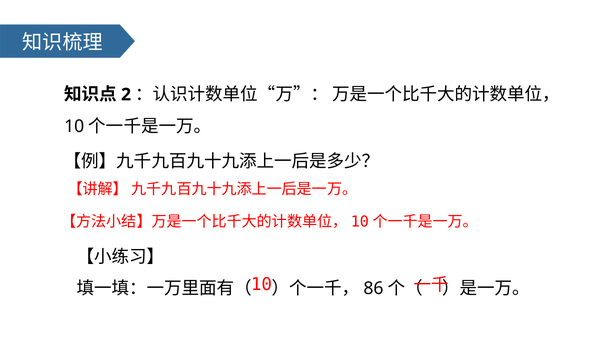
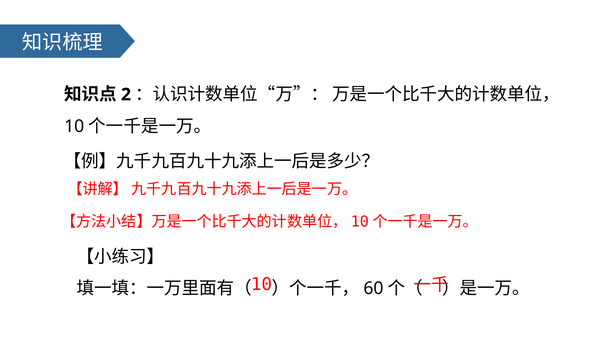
86: 86 -> 60 (373, 288)
